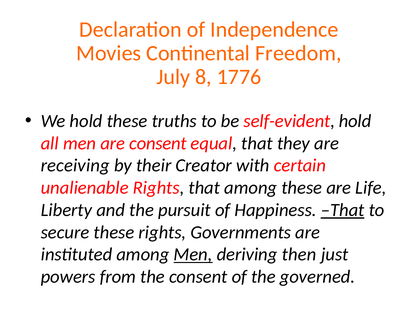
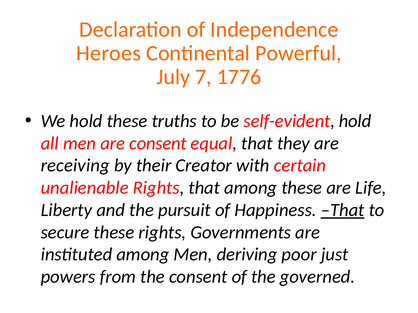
Movies: Movies -> Heroes (109, 53)
Freedom: Freedom -> Powerful (298, 53)
8: 8 -> 7 (203, 77)
Men underline: present -> none (193, 255)
then: then -> poor (299, 255)
